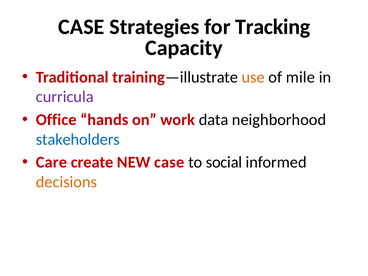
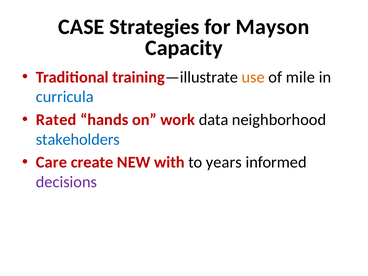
Tracking: Tracking -> Mayson (273, 27)
curricula colour: purple -> blue (65, 97)
Office: Office -> Rated (56, 120)
NEW case: case -> with (169, 162)
social: social -> years (224, 162)
decisions colour: orange -> purple (66, 182)
